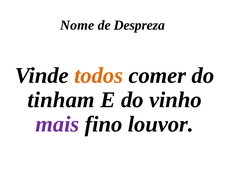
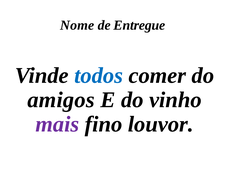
Despreza: Despreza -> Entregue (139, 25)
todos colour: orange -> blue (99, 75)
tinham: tinham -> amigos (61, 100)
